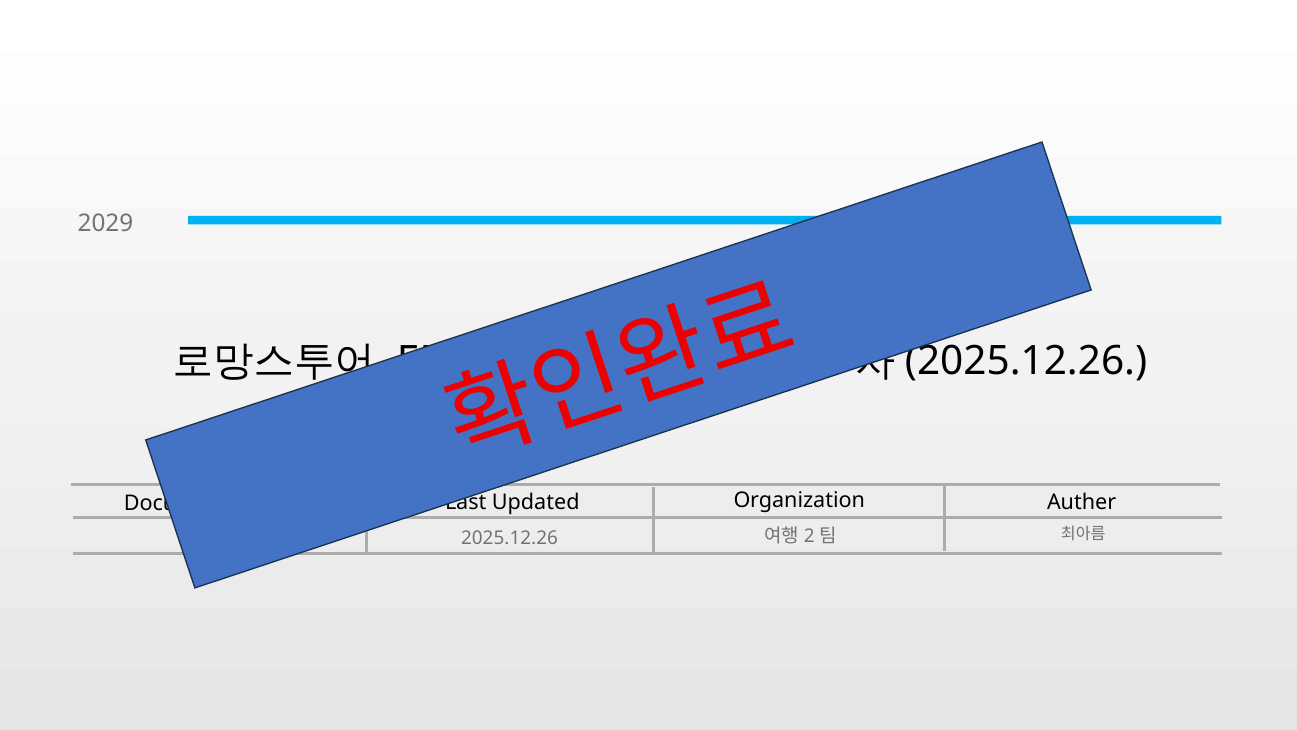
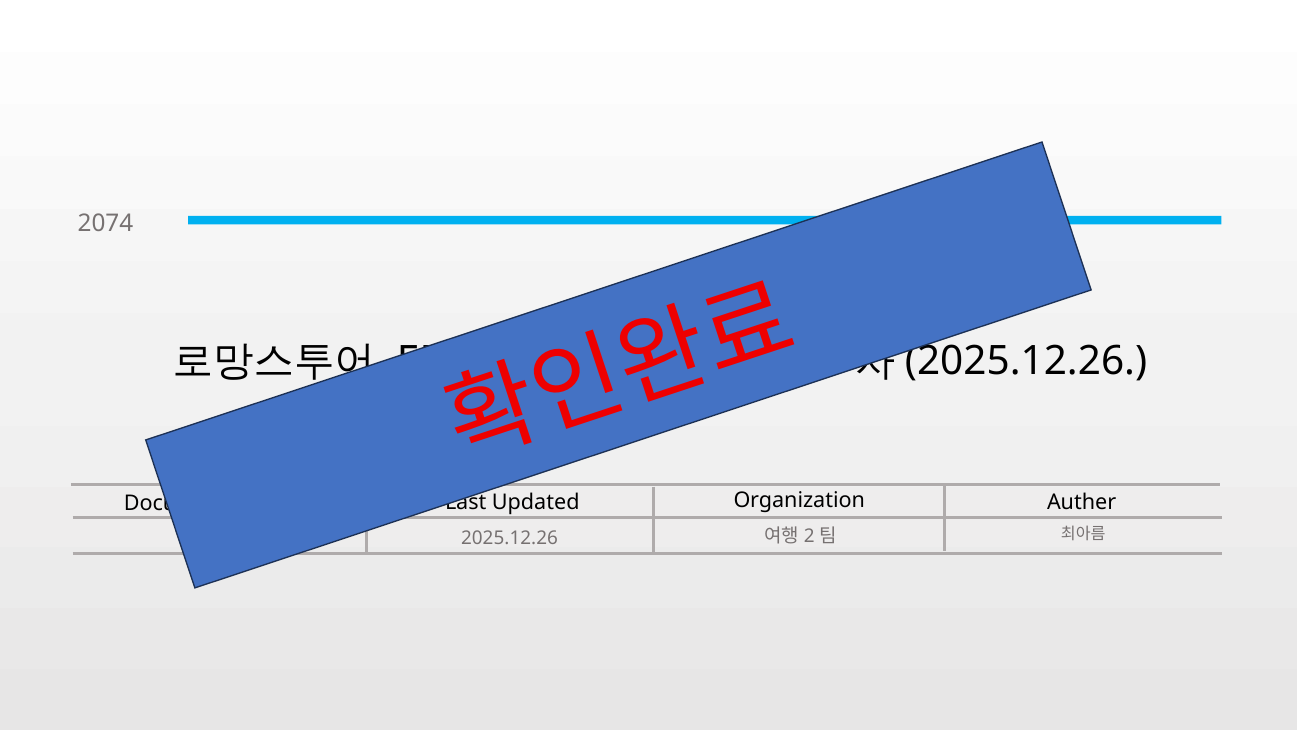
2029: 2029 -> 2074 (105, 223)
